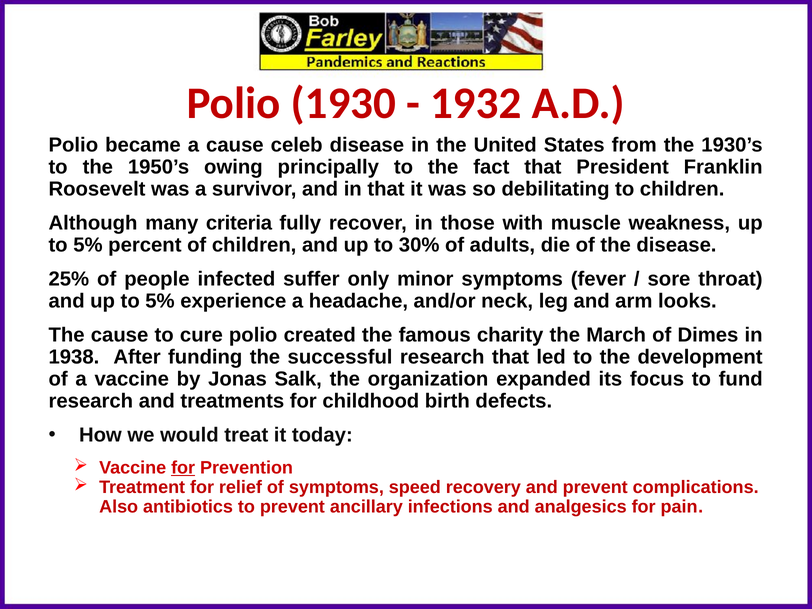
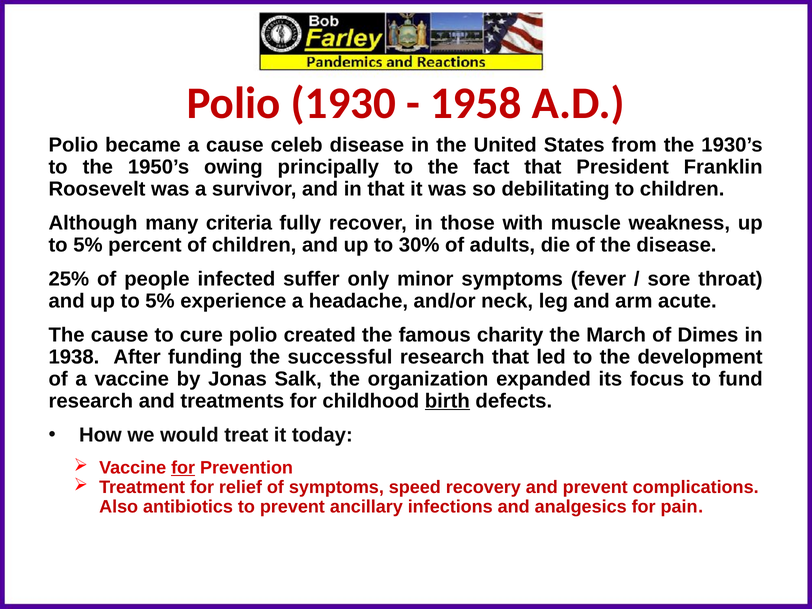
1932: 1932 -> 1958 (476, 103)
looks: looks -> acute (687, 301)
birth underline: none -> present (447, 401)
